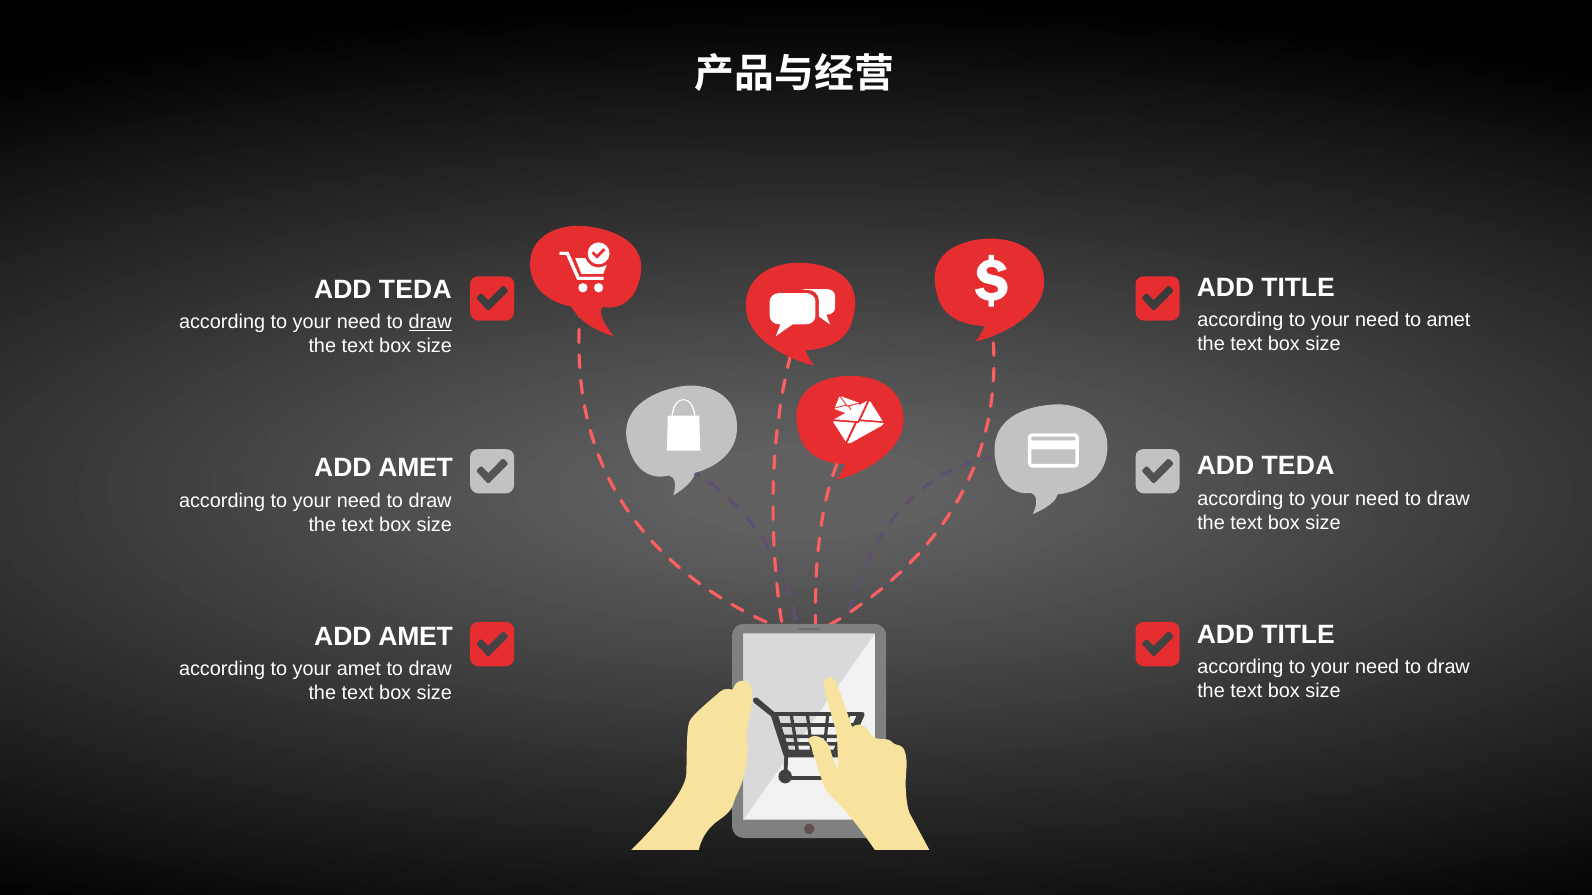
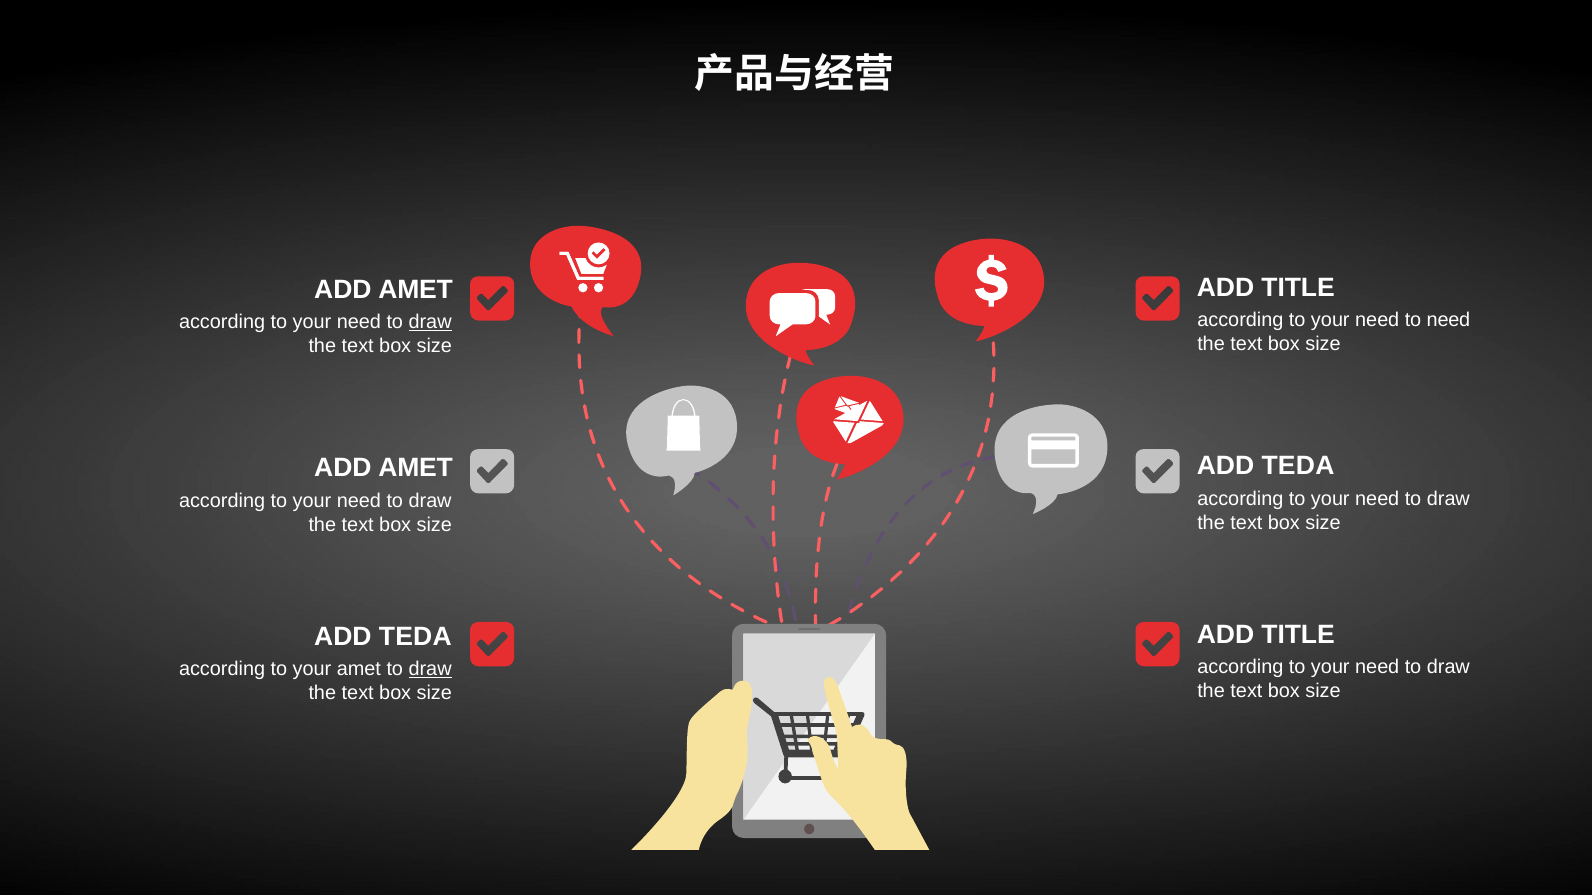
TEDA: TEDA -> AMET (416, 289)
to amet: amet -> need (1448, 320)
AMET: AMET -> TEDA (415, 637)
draw underline: none -> present (430, 669)
